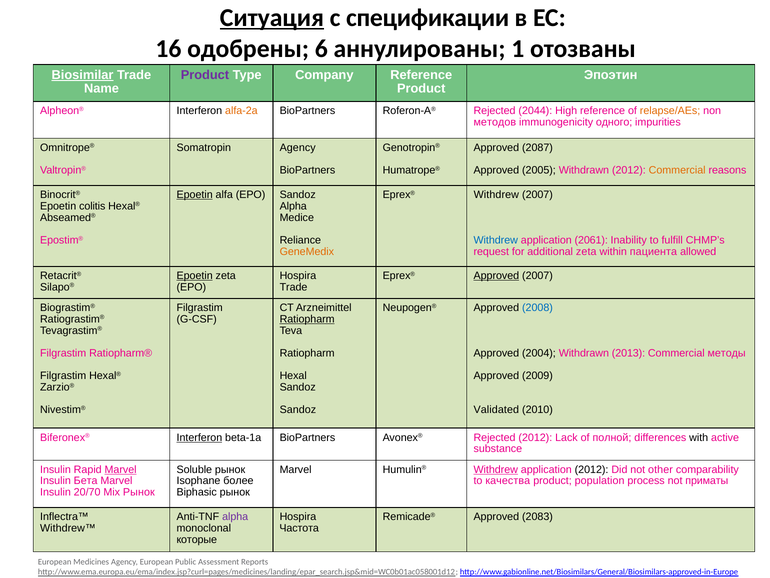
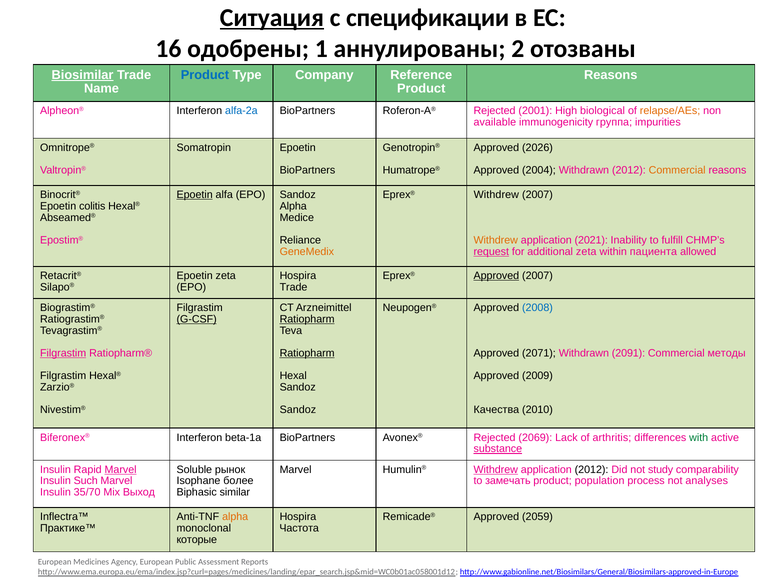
6: 6 -> 1 (321, 49)
1: 1 -> 2 (518, 49)
Product colour: purple -> blue (205, 75)
Эпоэтин: Эпоэтин -> Reasons (611, 75)
alfa-2a colour: orange -> blue (241, 111)
2044: 2044 -> 2001 (535, 111)
High reference: reference -> biological (603, 111)
методов: методов -> available (495, 122)
одного: одного -> группа (614, 122)
Somatropin Agency: Agency -> Epoetin (298, 147)
2087: 2087 -> 2026 (537, 147)
2005: 2005 -> 2004 (539, 170)
Withdrew colour: blue -> orange (496, 240)
2061: 2061 -> 2021 (591, 240)
request underline: none -> present (491, 251)
Epoetin underline: present -> none (195, 275)
G-CSF underline: none -> present (197, 319)
Filgrastim underline: none -> present (63, 353)
Ratiopharm underline: none -> present (307, 353)
2004: 2004 -> 2071 (539, 353)
2013: 2013 -> 2091 (628, 353)
Validated: Validated -> Качества (496, 410)
Interferon underline: present -> none (199, 437)
Rejected 2012: 2012 -> 2069 (535, 437)
полной: полной -> arthritis (612, 437)
with colour: black -> green (699, 437)
substance underline: none -> present (498, 448)
other: other -> study (661, 469)
Бета: Бета -> Such (86, 481)
качества: качества -> замечать (508, 481)
приматы: приматы -> analyses (707, 481)
20/70: 20/70 -> 35/70 (87, 492)
Mix Рынок: Рынок -> Выход (139, 492)
Biphasic рынок: рынок -> similar (235, 492)
alpha colour: purple -> orange (235, 516)
2083: 2083 -> 2059 (537, 516)
Withdrew™: Withdrew™ -> Практике™ (68, 528)
